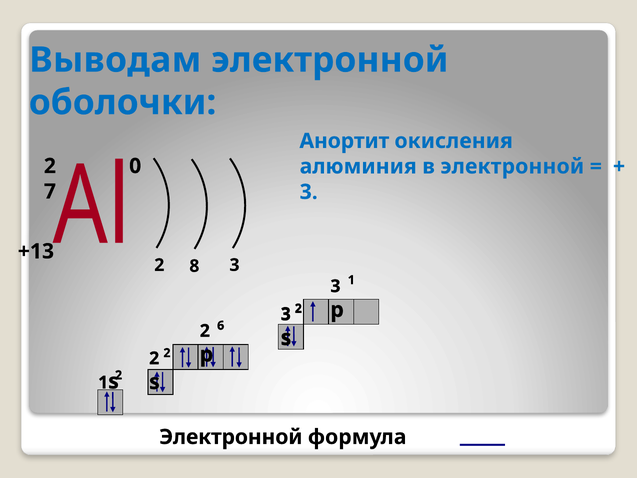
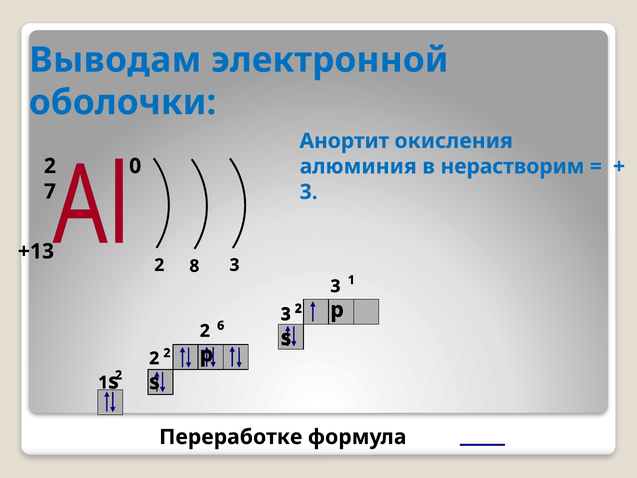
в электронной: электронной -> нерастворим (512, 166)
Электронной: Электронной -> Переработке (231, 437)
